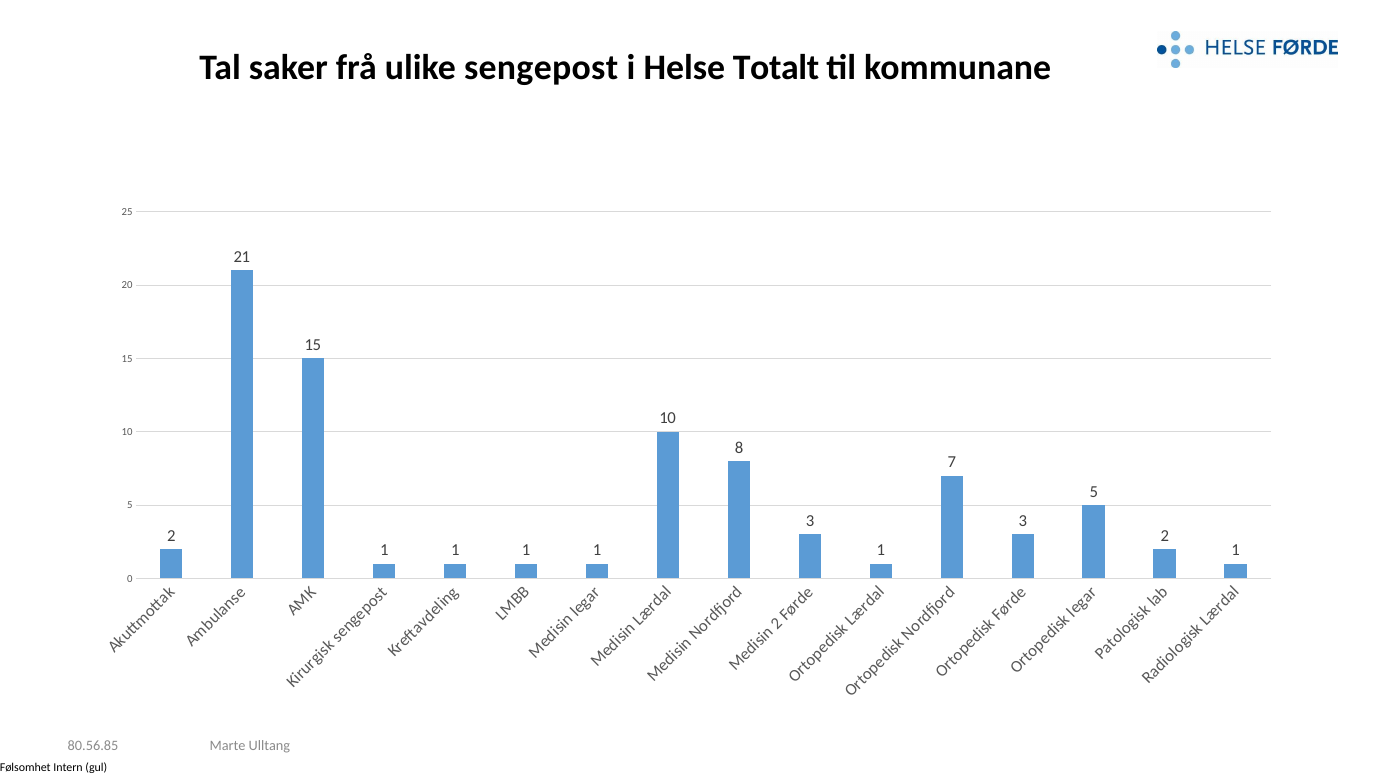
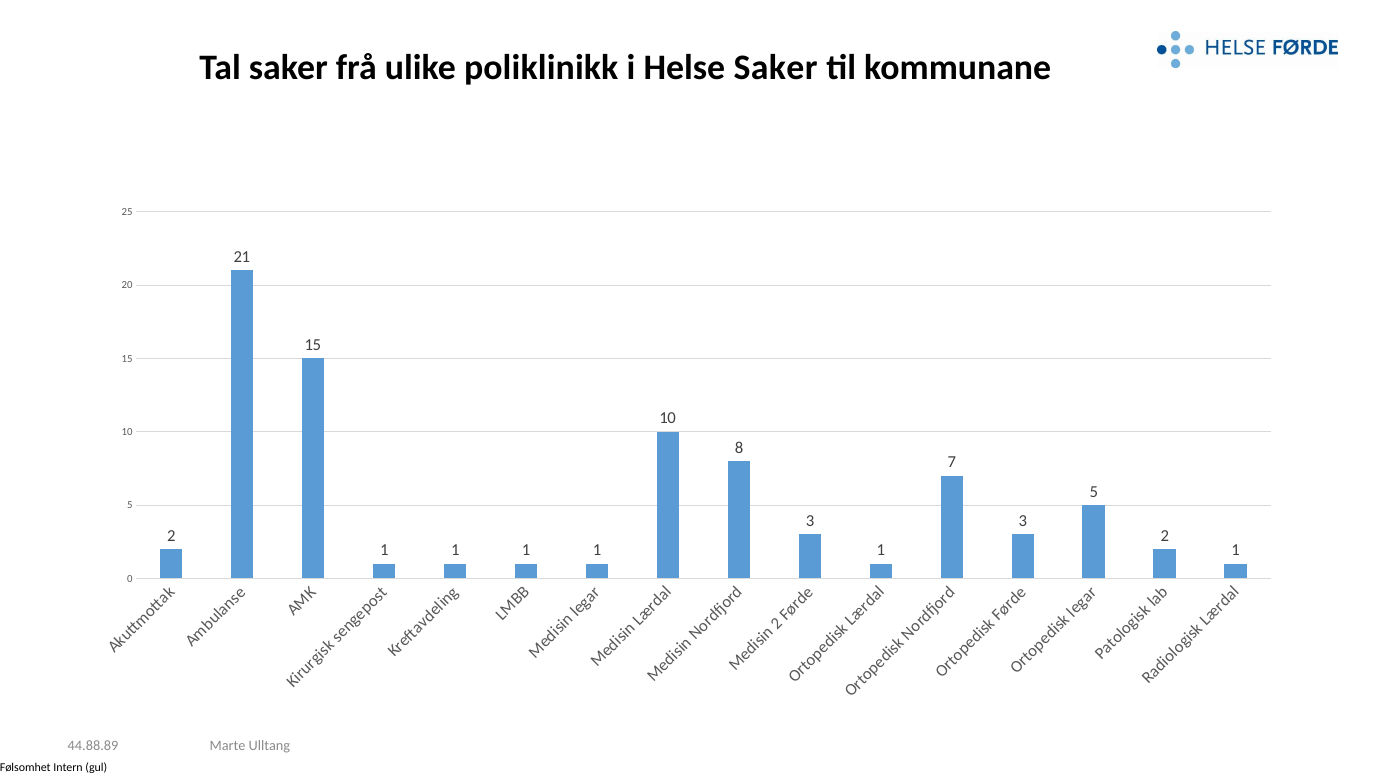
sengepost: sengepost -> poliklinikk (541, 67)
Helse Totalt: Totalt -> Saker (776, 67)
80.56.85: 80.56.85 -> 44.88.89 (93, 746)
